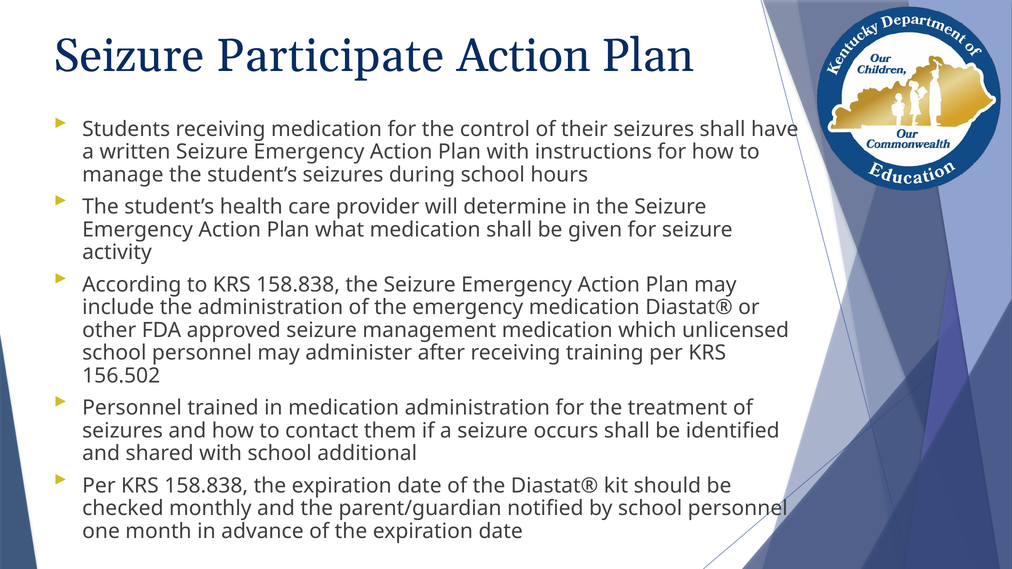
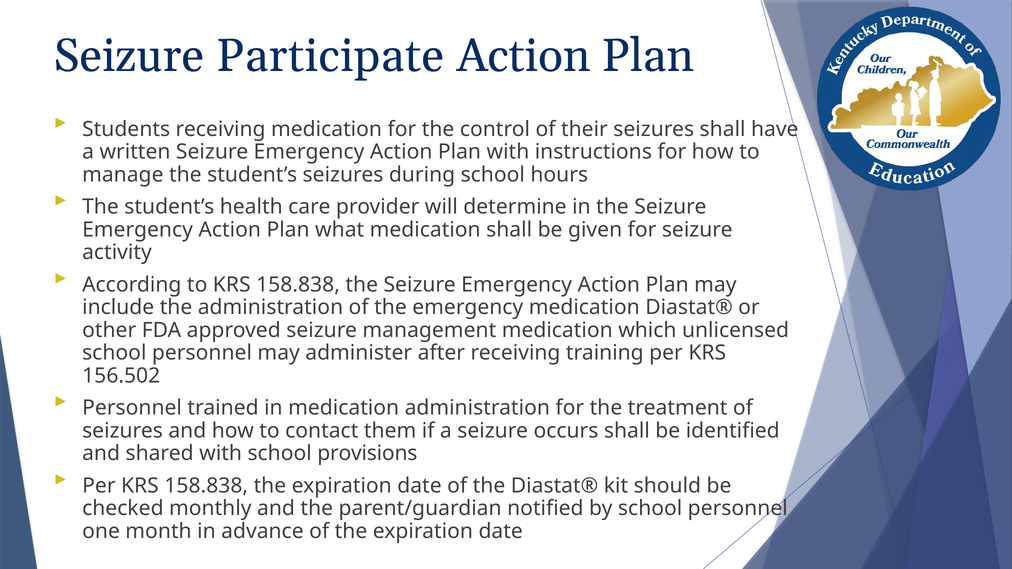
additional: additional -> provisions (367, 454)
